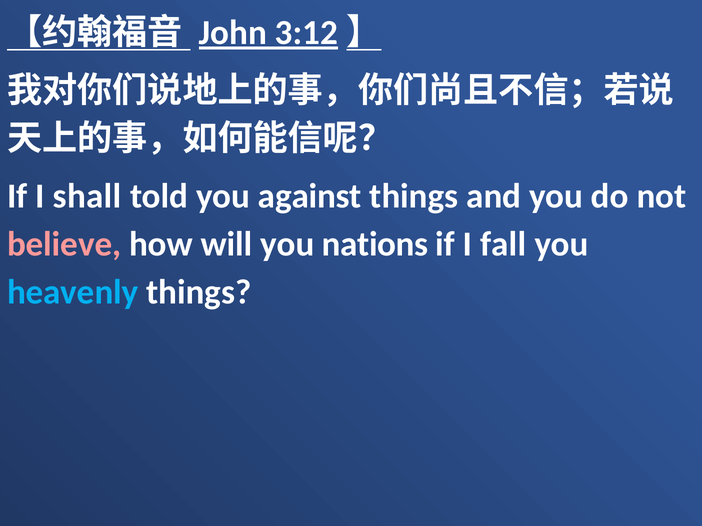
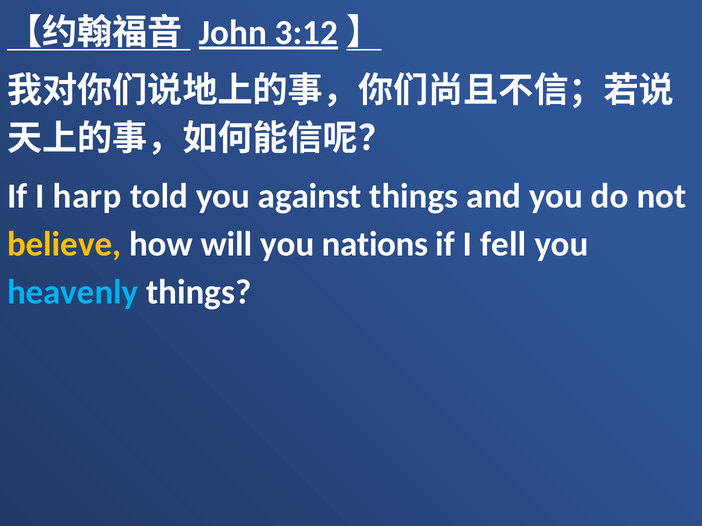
shall: shall -> harp (87, 196)
believe colour: pink -> yellow (64, 244)
fall: fall -> fell (503, 244)
